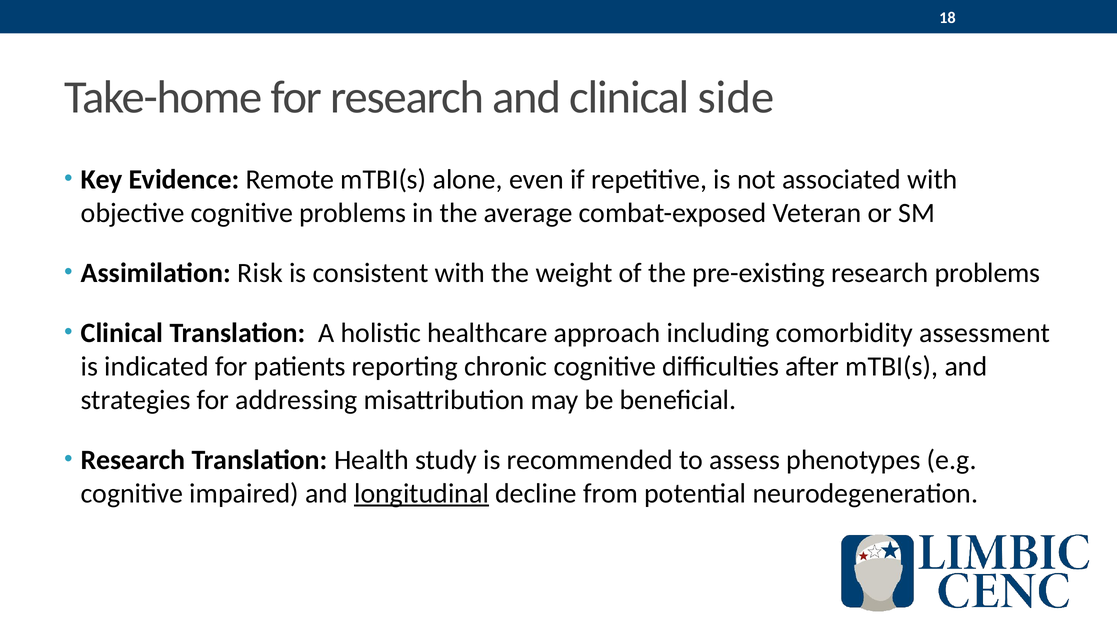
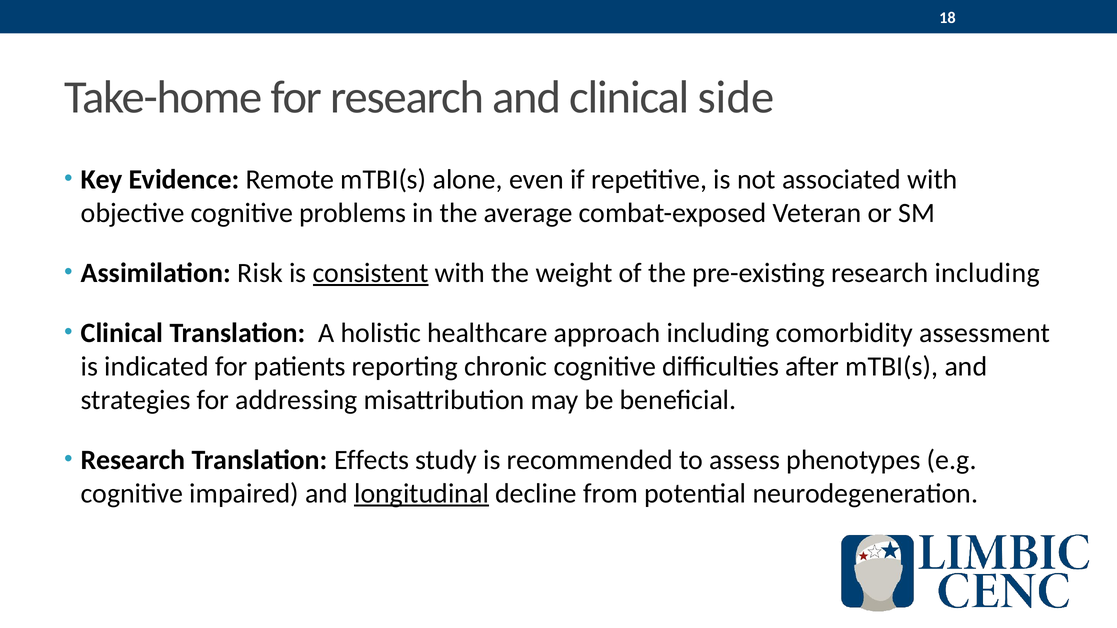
consistent underline: none -> present (371, 273)
research problems: problems -> including (987, 273)
Health: Health -> Effects (372, 460)
